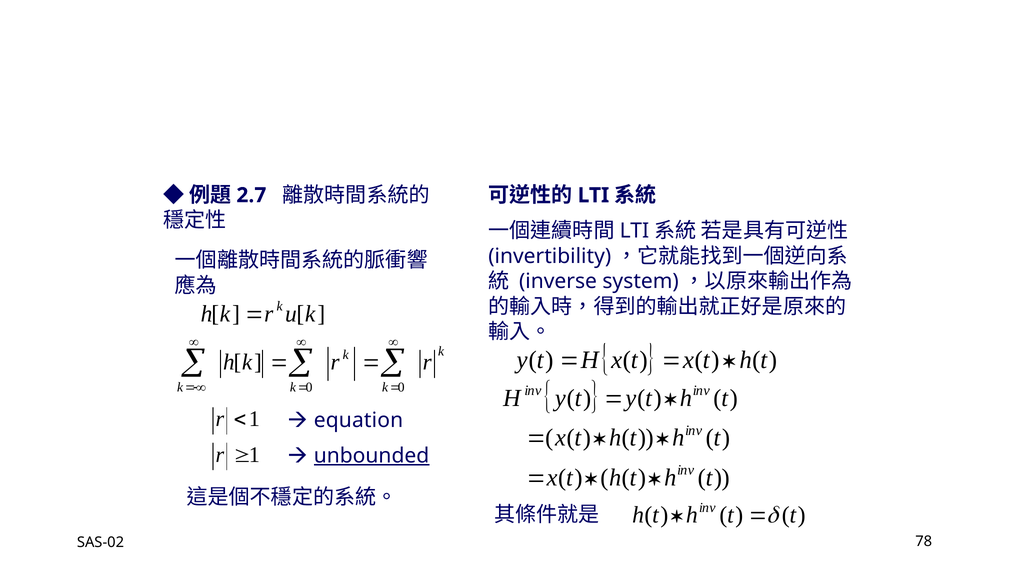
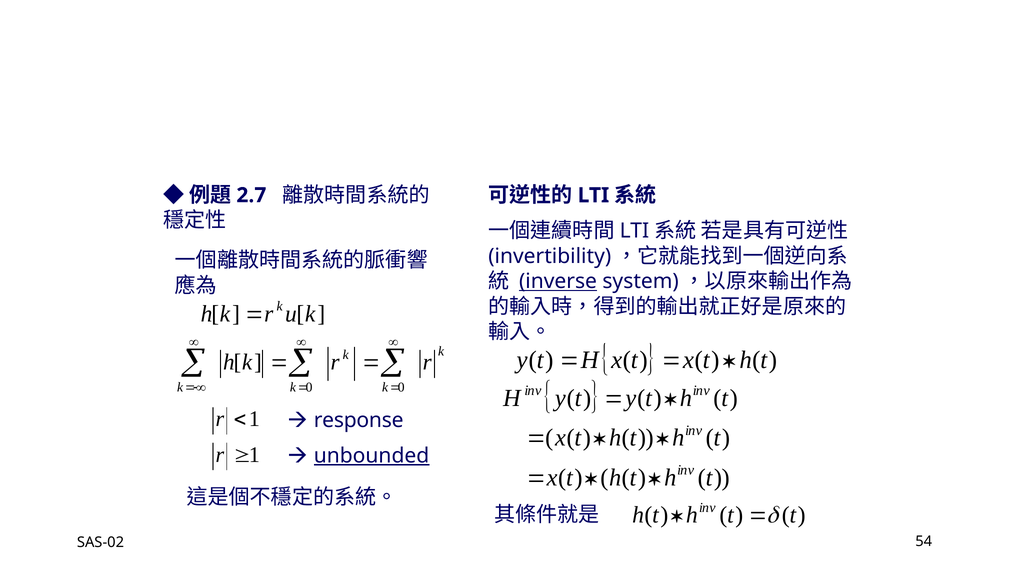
inverse underline: none -> present (558, 281)
equation: equation -> response (359, 420)
78: 78 -> 54 (924, 541)
